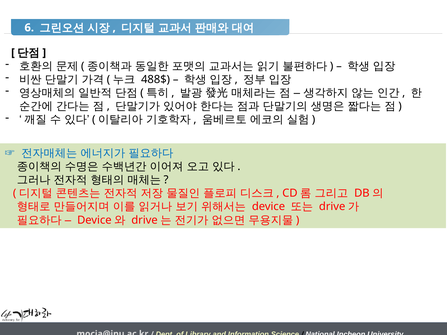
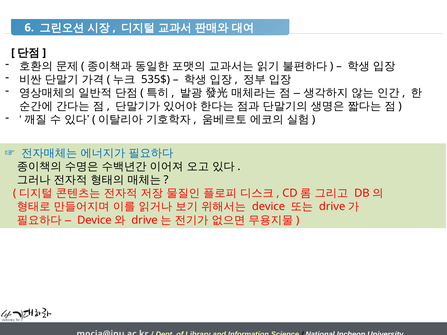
488$: 488$ -> 535$ (156, 79)
